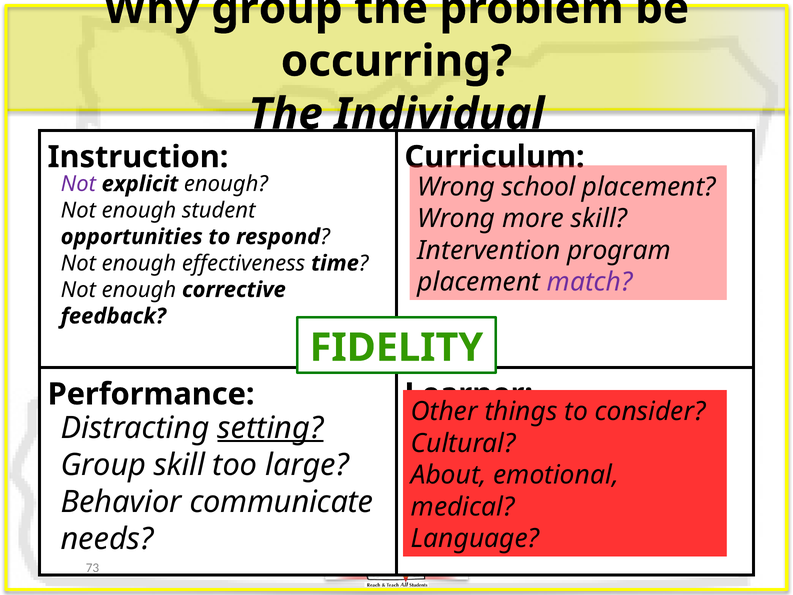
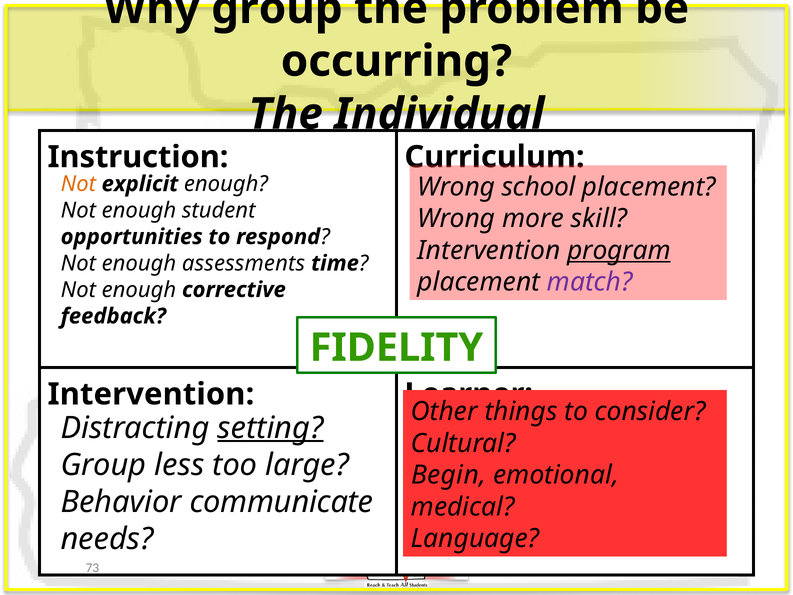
Not colour: purple -> orange (78, 184)
program underline: none -> present (619, 250)
effectiveness: effectiveness -> assessments (244, 263)
Performance: Performance -> Intervention (151, 394)
Group skill: skill -> less (179, 465)
About: About -> Begin (449, 475)
